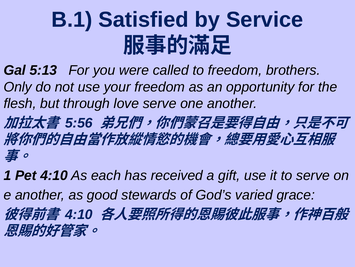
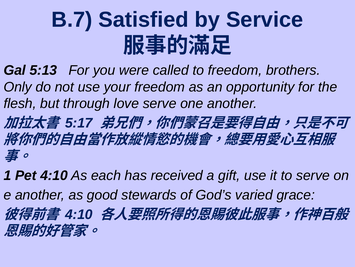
B.1: B.1 -> B.7 (72, 20)
5:56: 5:56 -> 5:17 (79, 123)
